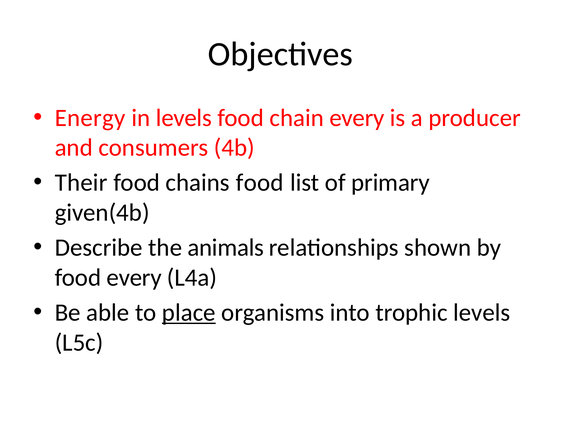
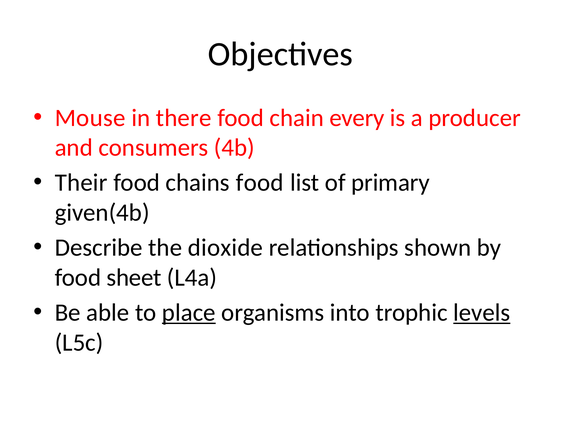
Energy: Energy -> Mouse (90, 118)
in levels: levels -> there (184, 118)
animals: animals -> dioxide (225, 247)
food every: every -> sheet (134, 277)
levels underline: none -> present (482, 312)
